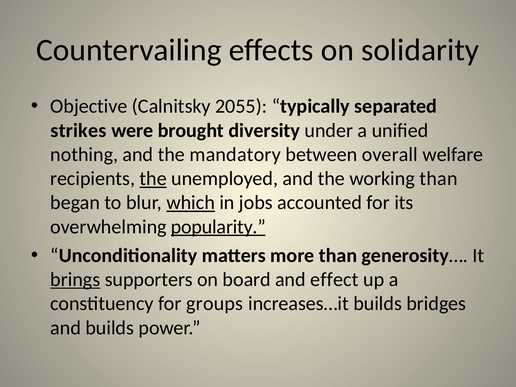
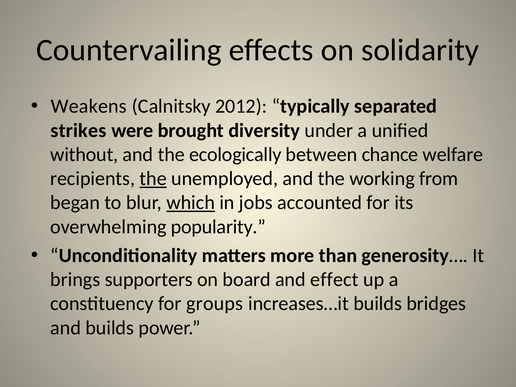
Objective: Objective -> Weakens (89, 106)
2055: 2055 -> 2012 (241, 106)
nothing: nothing -> without (84, 155)
mandatory: mandatory -> ecologically (235, 155)
overall: overall -> chance (390, 155)
working than: than -> from (439, 179)
popularity underline: present -> none (218, 227)
brings underline: present -> none (75, 280)
